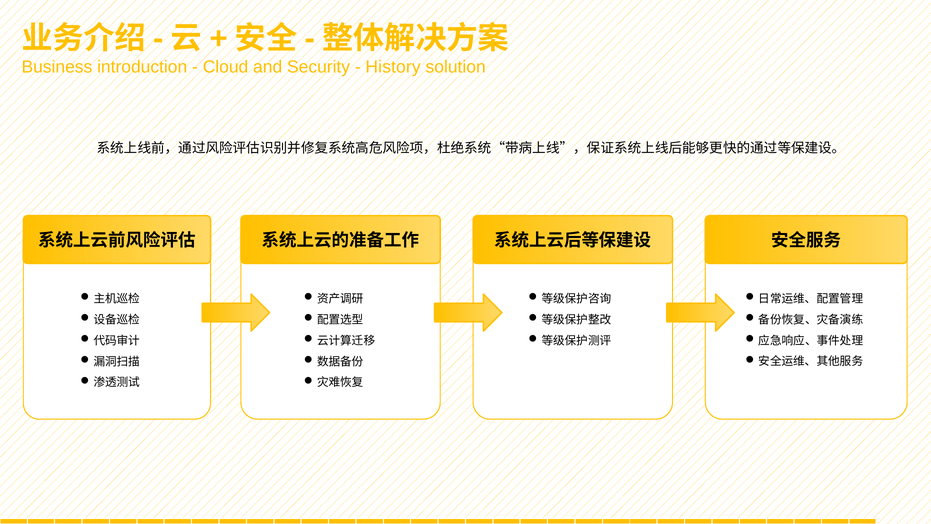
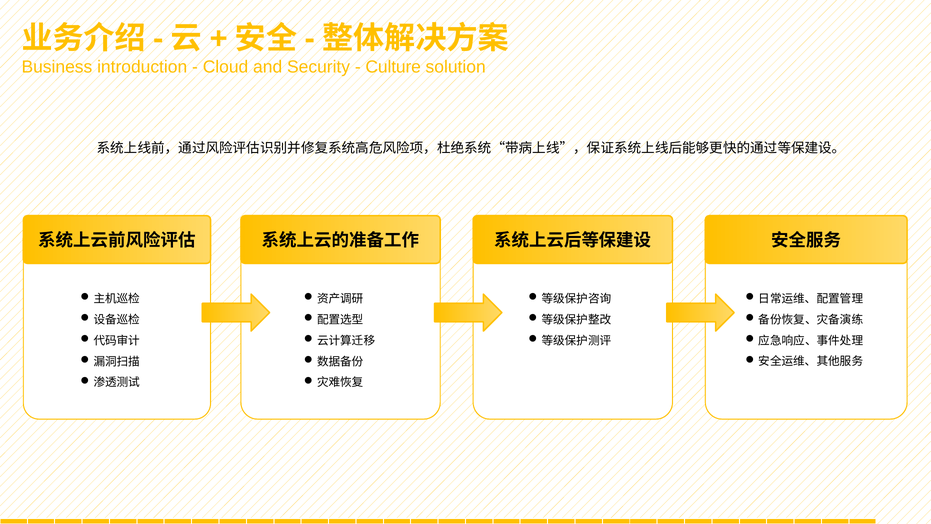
History: History -> Culture (393, 67)
